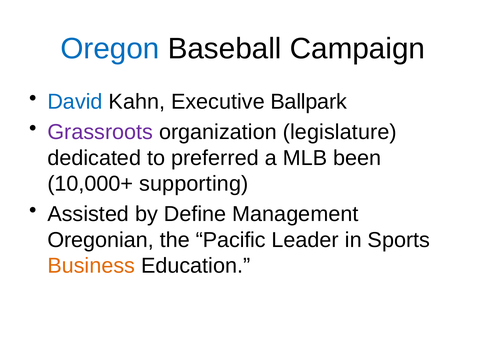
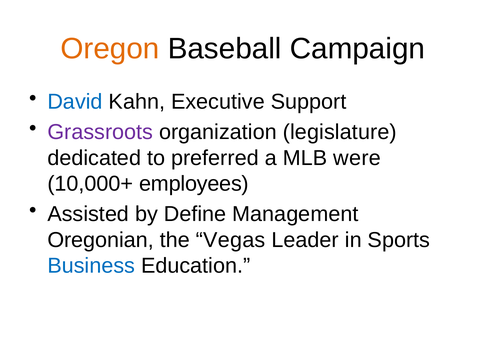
Oregon colour: blue -> orange (110, 49)
Ballpark: Ballpark -> Support (309, 102)
been: been -> were (357, 158)
supporting: supporting -> employees (194, 184)
Pacific: Pacific -> Vegas (231, 240)
Business colour: orange -> blue (91, 266)
